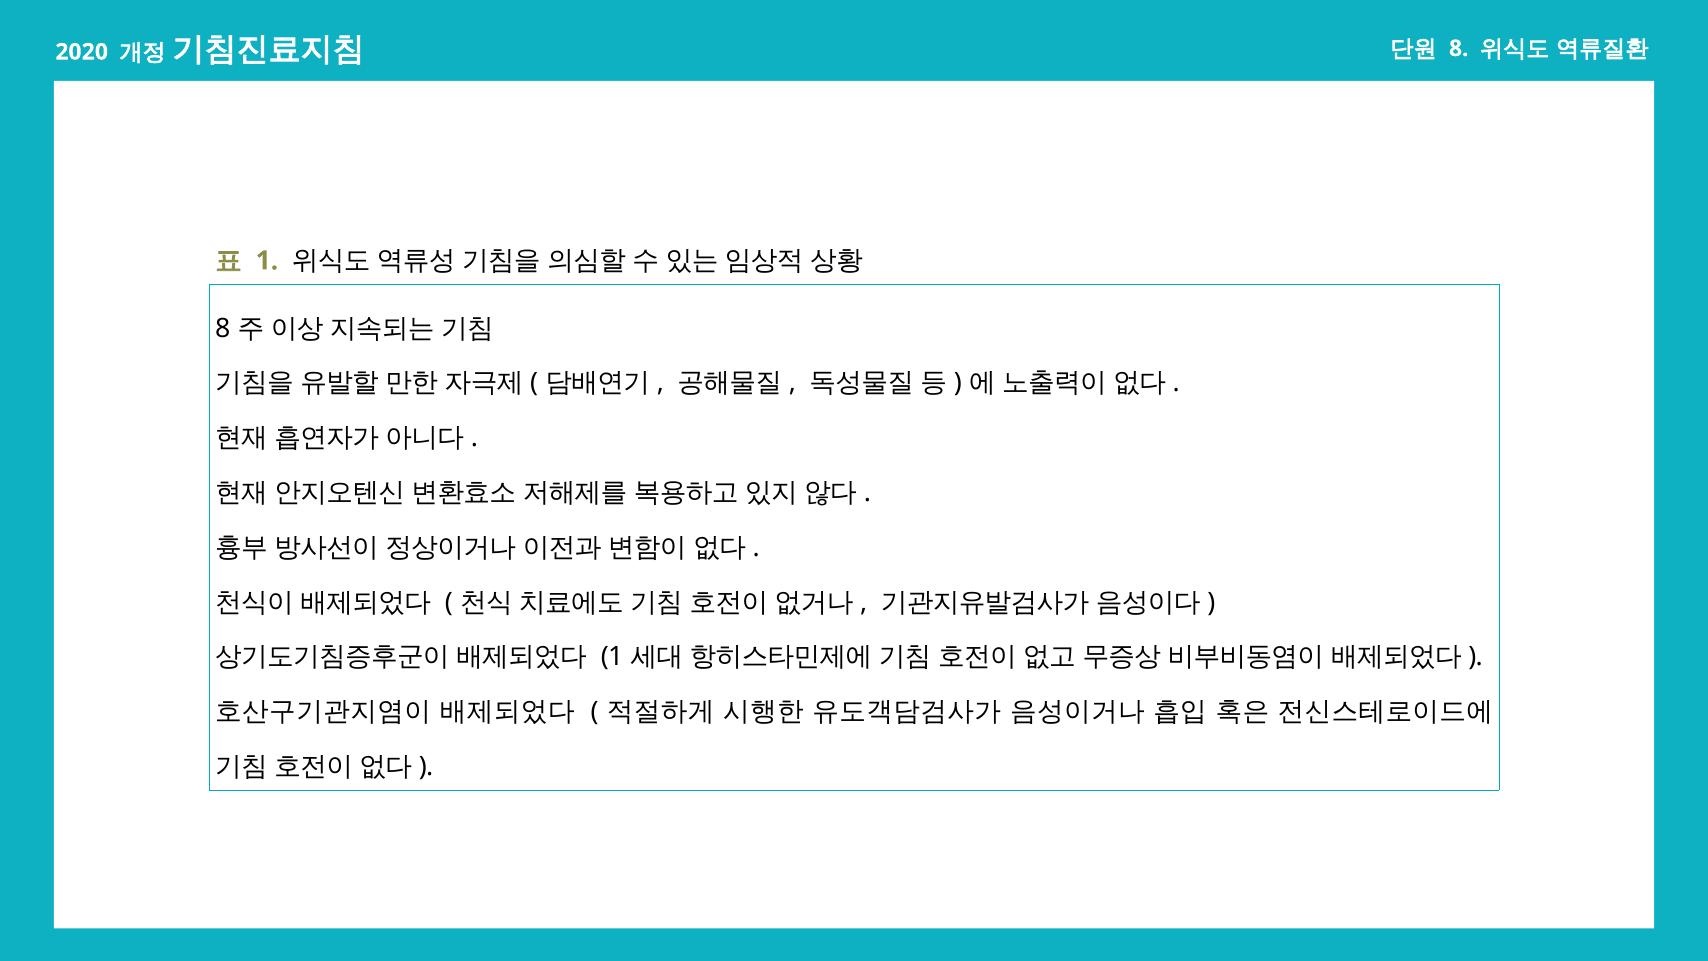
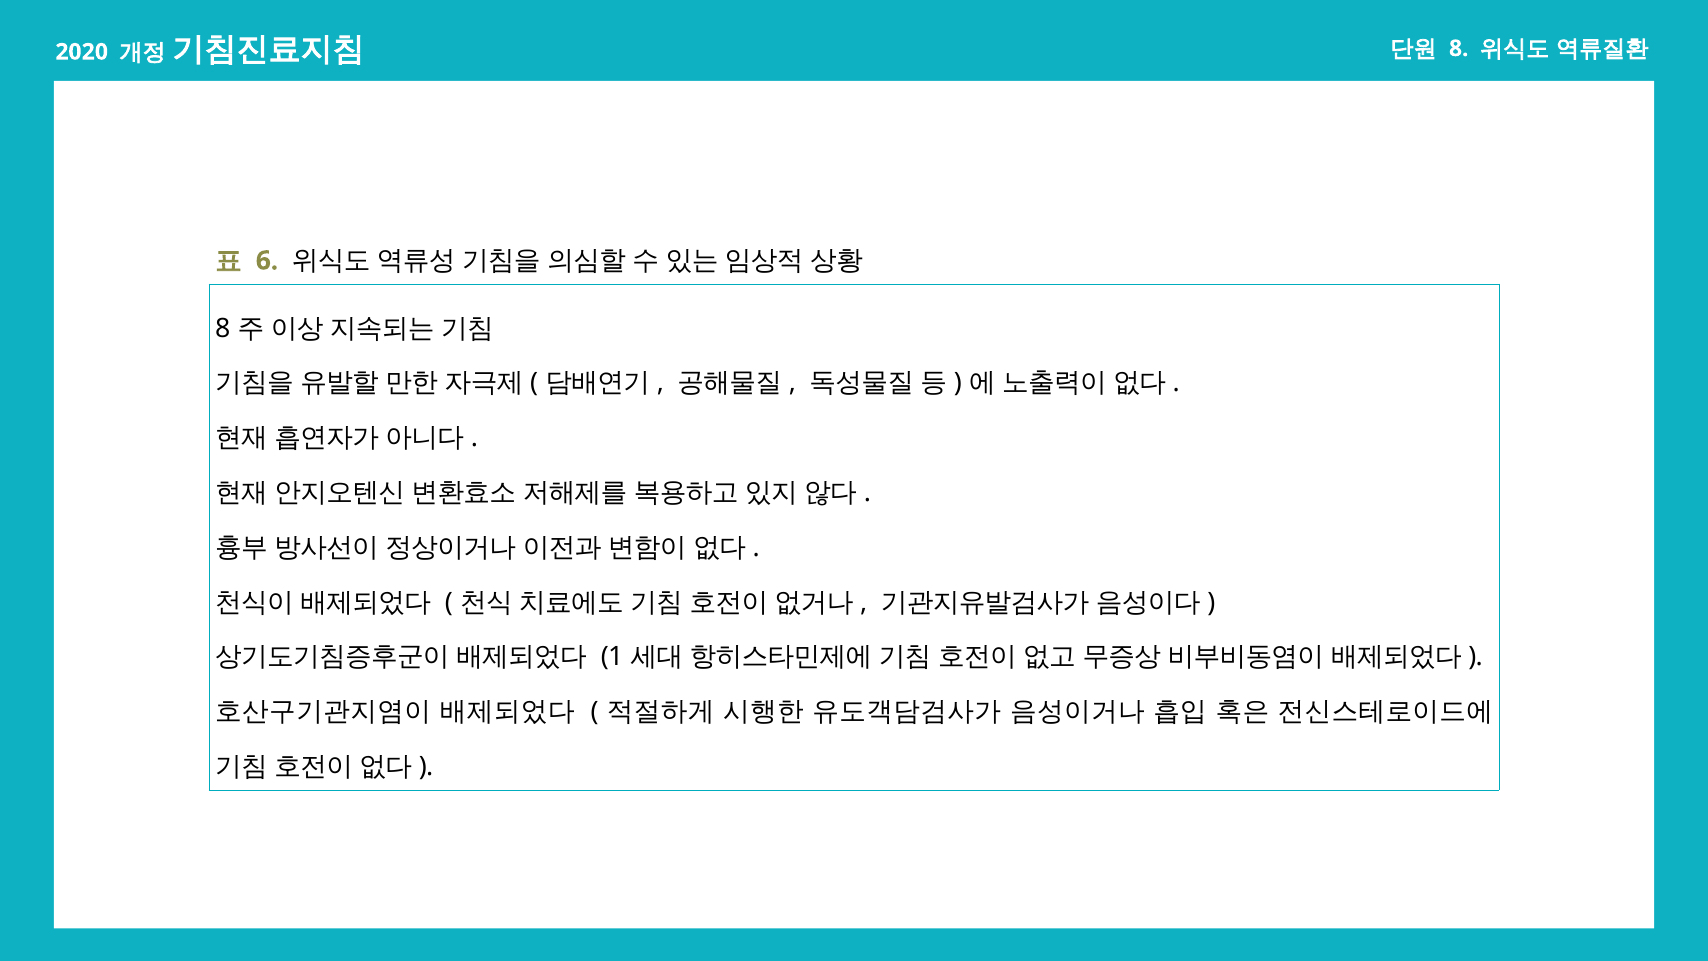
1: 1 -> 6 (267, 261)
